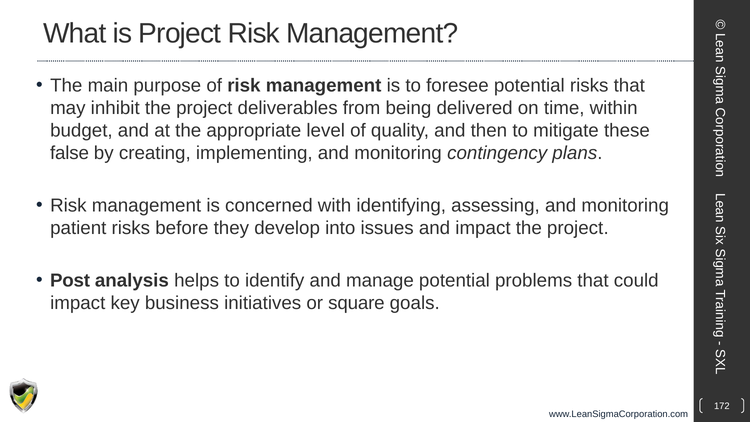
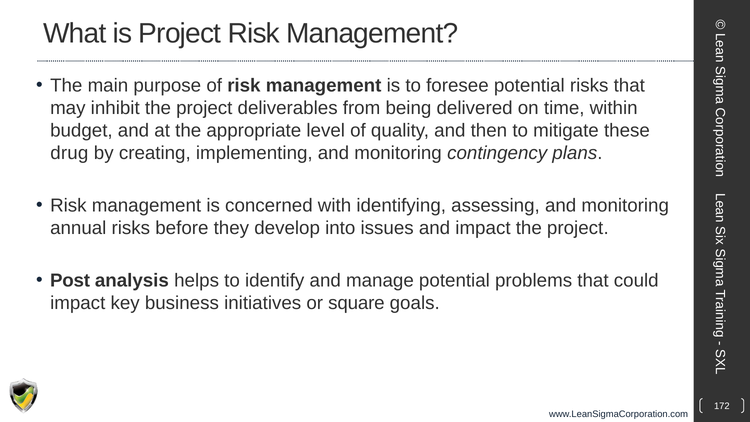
false: false -> drug (69, 153)
patient: patient -> annual (78, 228)
